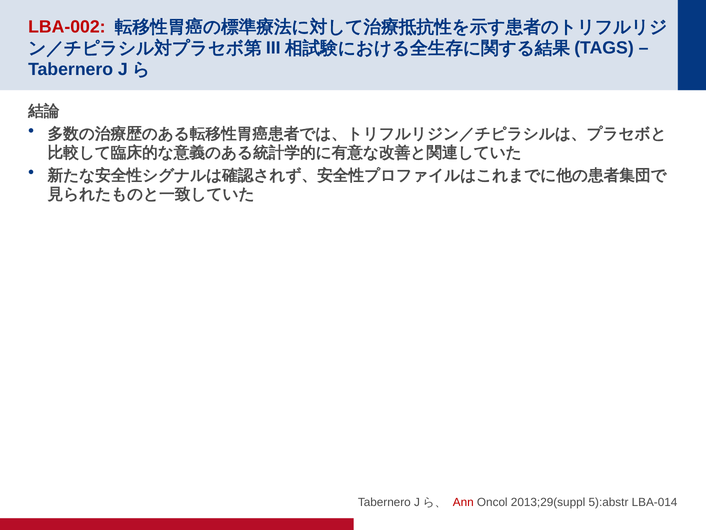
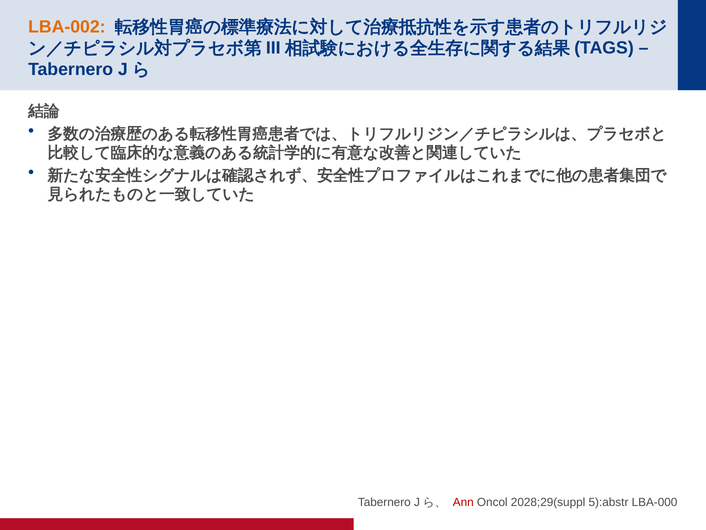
LBA-002 colour: red -> orange (67, 27)
2013;29(suppl: 2013;29(suppl -> 2028;29(suppl (548, 502)
LBA-014: LBA-014 -> LBA-000 (655, 502)
